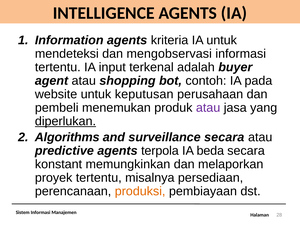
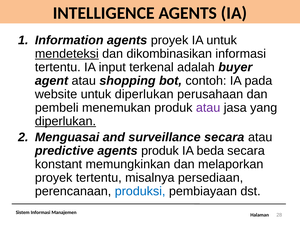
agents kriteria: kriteria -> proyek (170, 40)
mendeteksi underline: none -> present (67, 54)
mengobservasi: mengobservasi -> dikombinasikan (169, 54)
untuk keputusan: keputusan -> diperlukan (144, 94)
Algorithms: Algorithms -> Menguasai (67, 137)
agents terpola: terpola -> produk (160, 151)
produksi colour: orange -> blue (140, 191)
